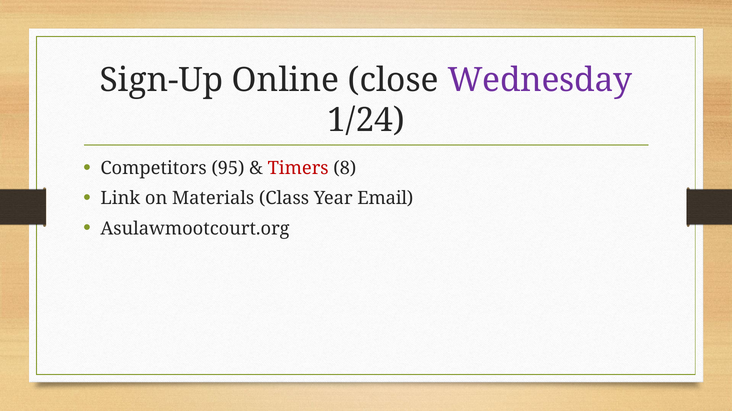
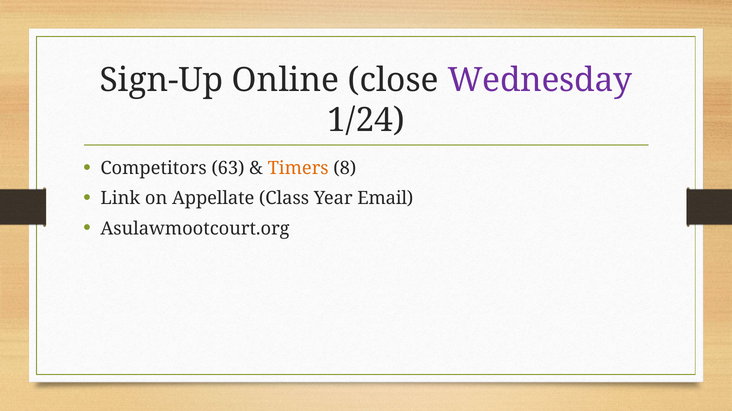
95: 95 -> 63 (228, 169)
Timers colour: red -> orange (298, 169)
Materials: Materials -> Appellate (213, 199)
